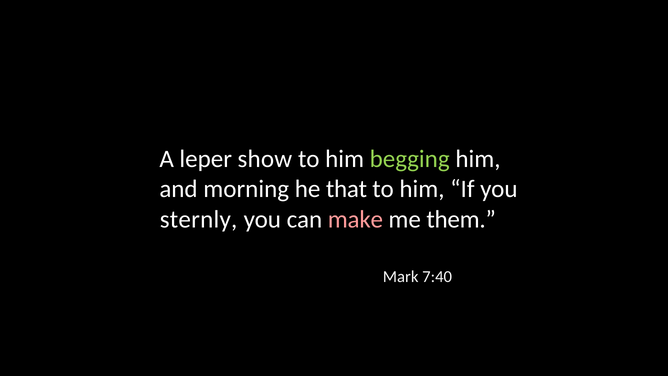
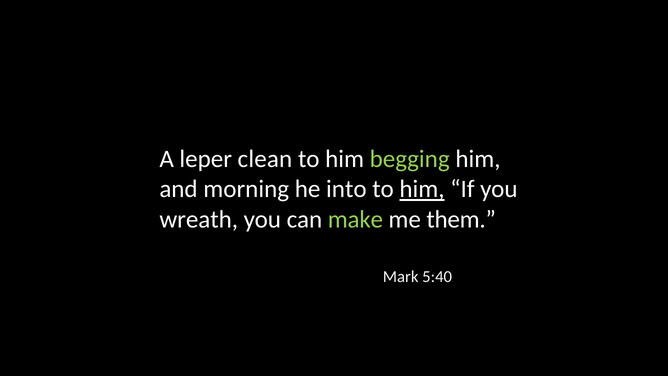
show: show -> clean (265, 159)
that: that -> into (346, 189)
him underline: none -> present (422, 189)
sternly: sternly -> wreath (199, 219)
make colour: pink -> light green (355, 219)
7:40: 7:40 -> 5:40 (437, 277)
